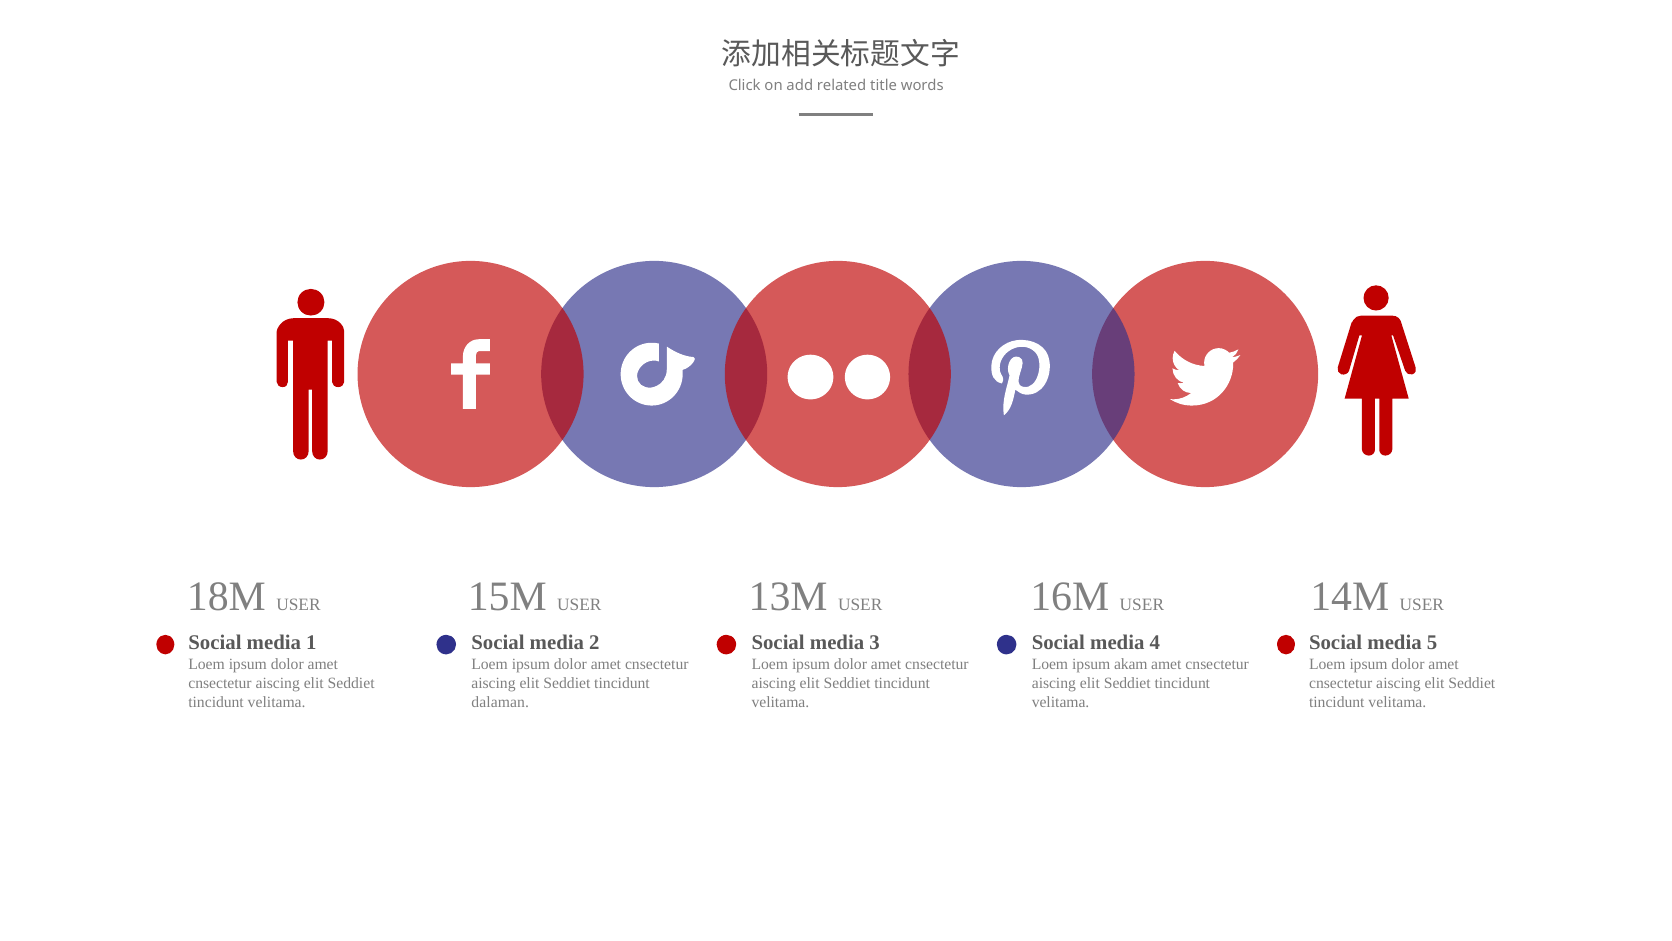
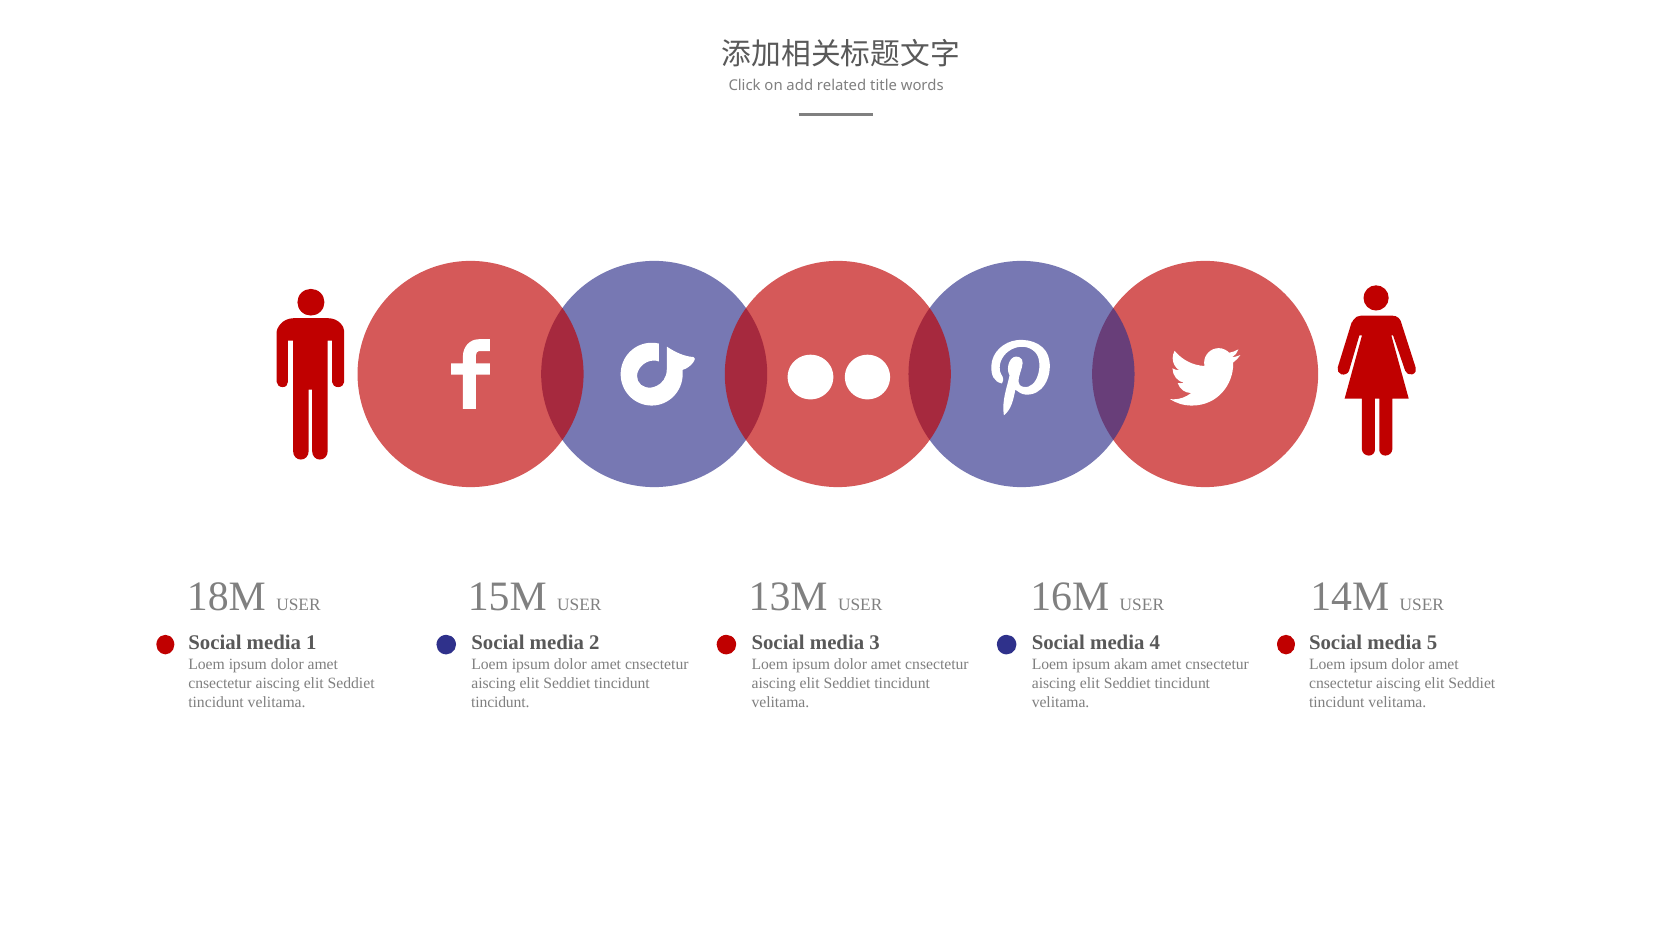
dalaman: dalaman -> tincidunt (500, 702)
